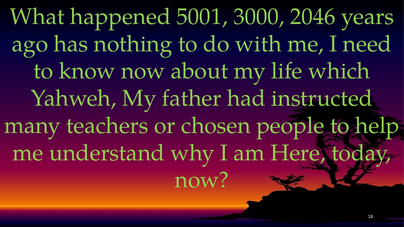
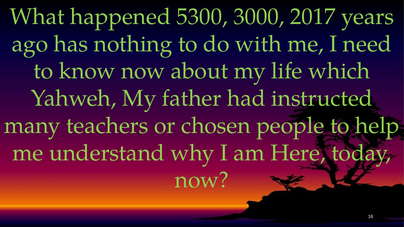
5001: 5001 -> 5300 (202, 17)
2046: 2046 -> 2017 (313, 17)
